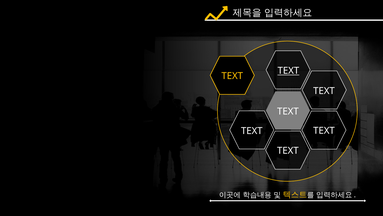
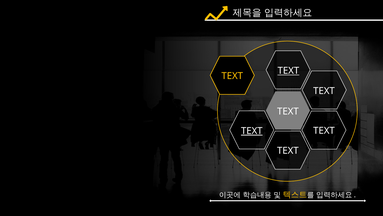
TEXT underline: none -> present (252, 131)
